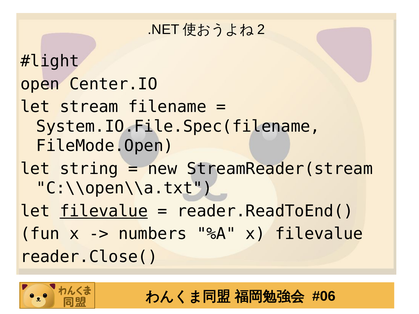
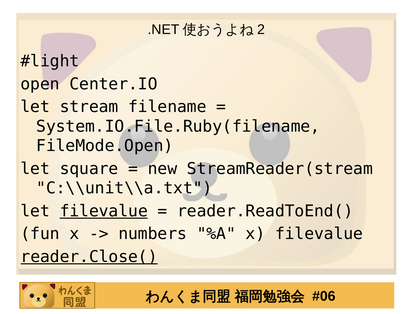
System.IO.File.Spec(filename: System.IO.File.Spec(filename -> System.IO.File.Ruby(filename (178, 126)
string: string -> square (89, 169)
C:\\open\\a.txt: C:\\open\\a.txt -> C:\\unit\\a.txt (124, 188)
reader.Close( underline: none -> present (89, 257)
